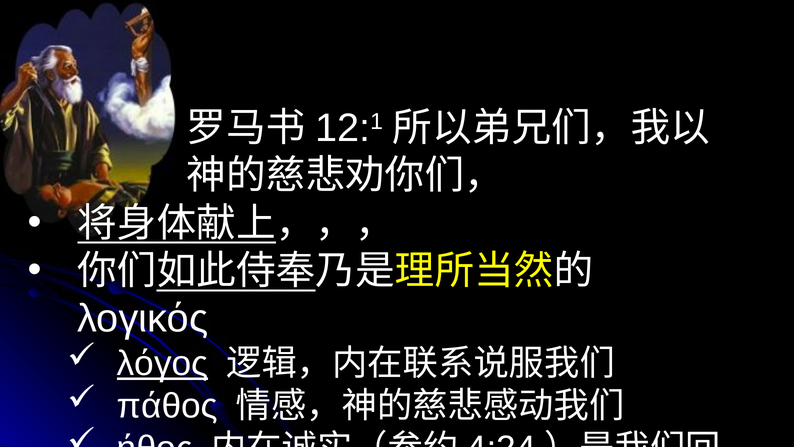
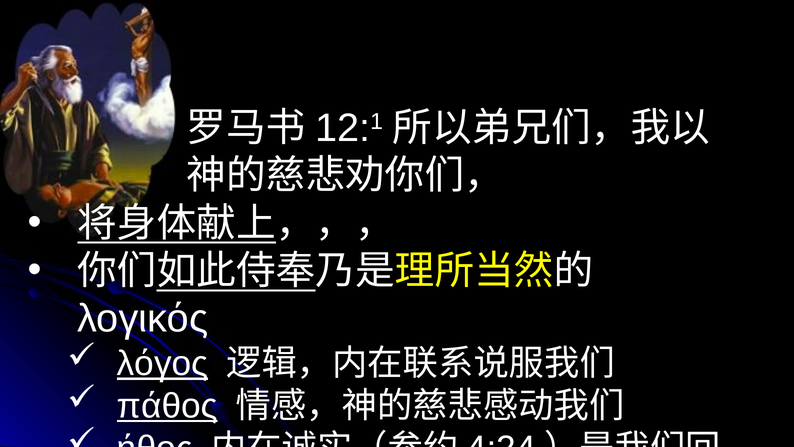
πάθος underline: none -> present (167, 406)
